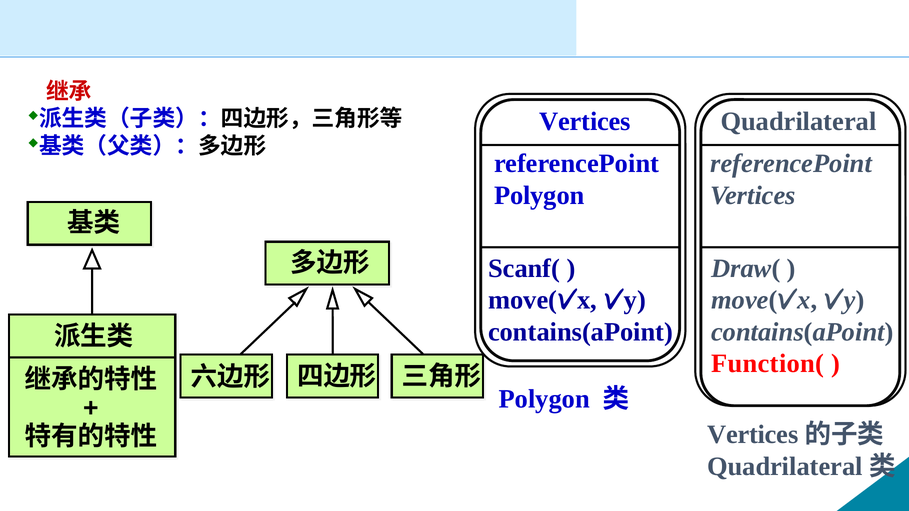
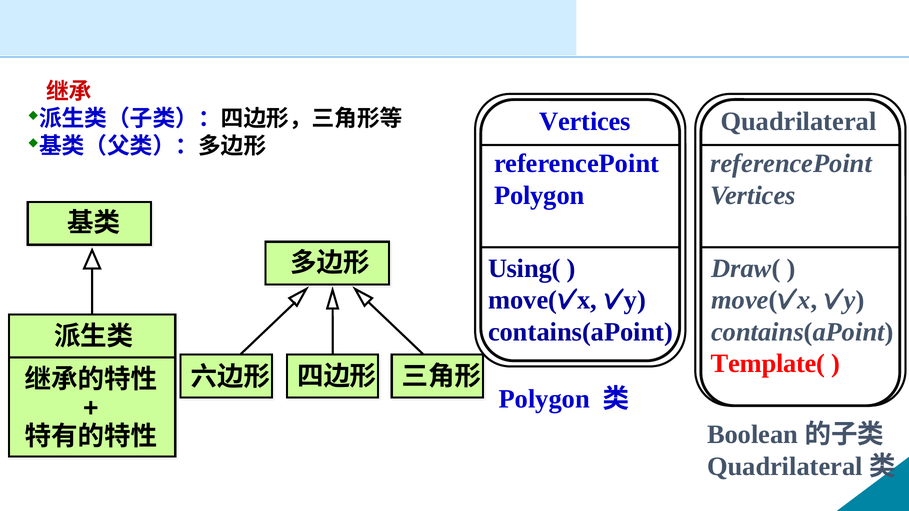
Scanf(: Scanf( -> Using( (524, 268)
Function(: Function( -> Template( (768, 364)
Vertices: Vertices -> Boolean (753, 435)
